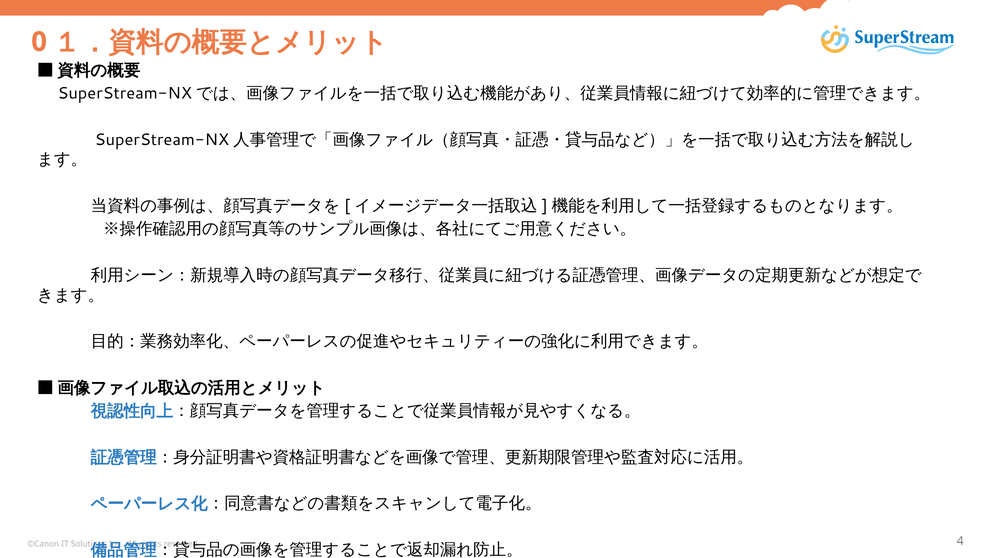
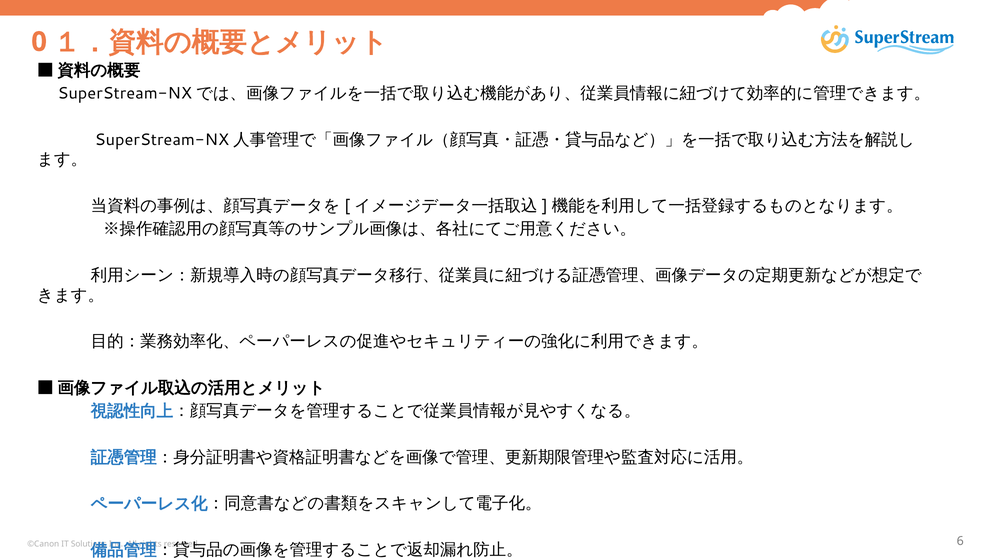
4: 4 -> 6 (960, 541)
